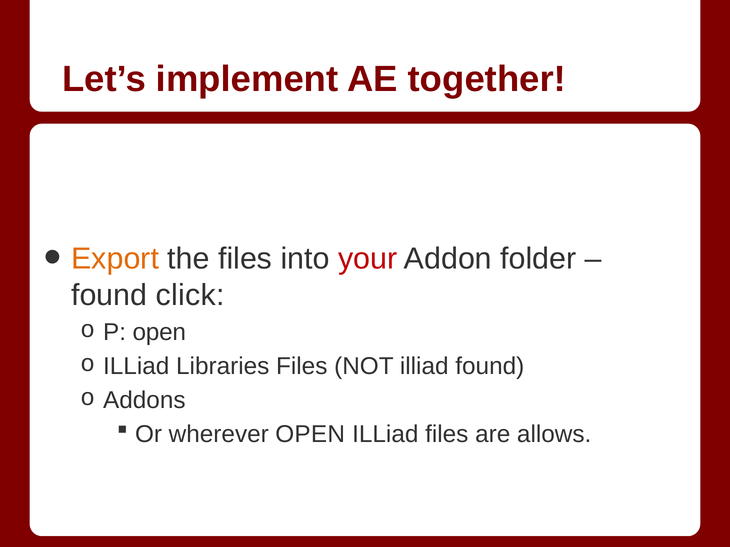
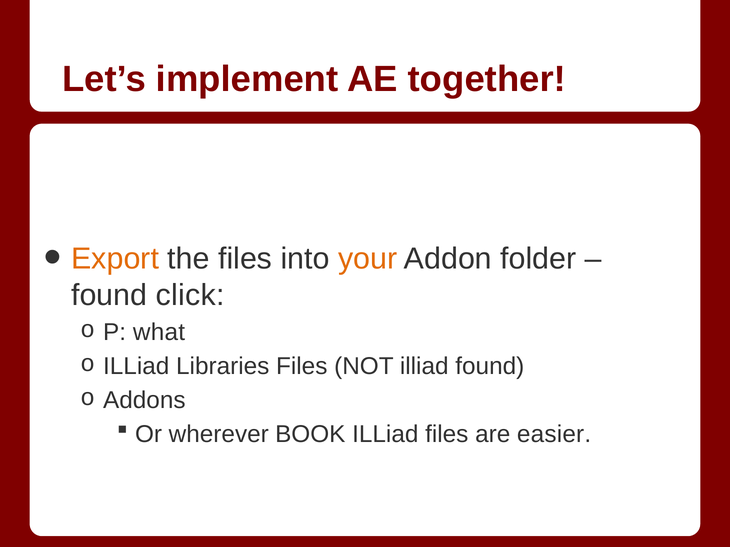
your colour: red -> orange (368, 259)
P open: open -> what (159, 333)
wherever OPEN: OPEN -> BOOK (310, 435)
allows: allows -> easier (554, 435)
